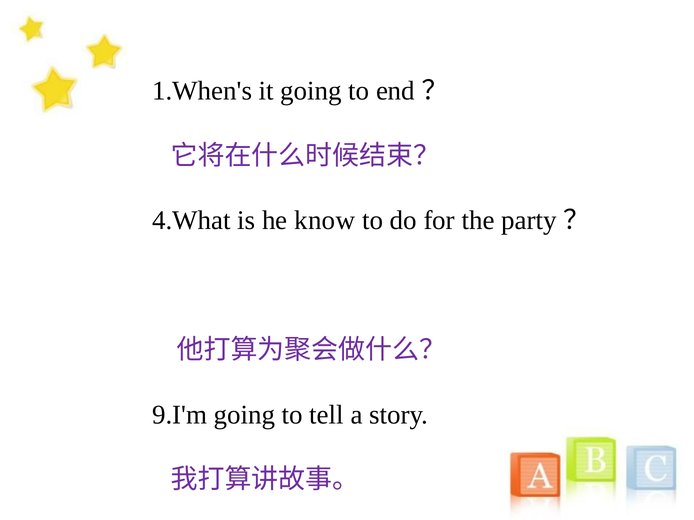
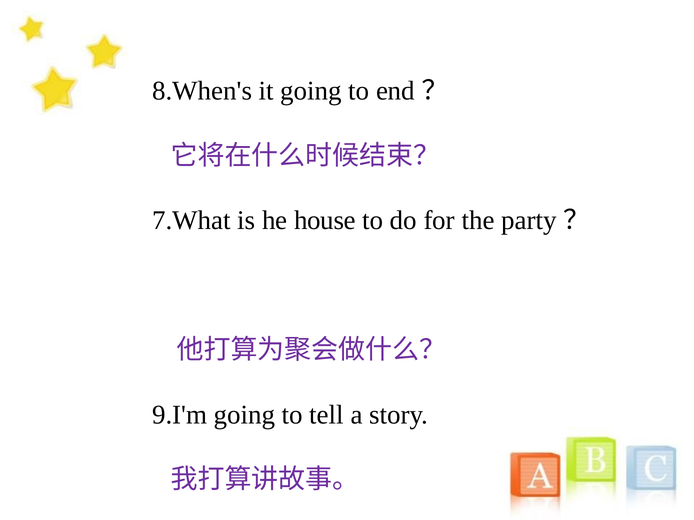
1.When's: 1.When's -> 8.When's (202, 91)
4.What: 4.What -> 7.What (191, 221)
know: know -> house (325, 221)
